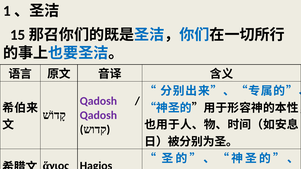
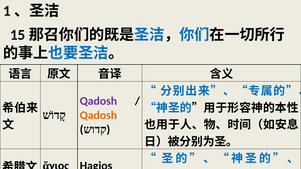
Qadosh colour: purple -> orange (98, 115)
